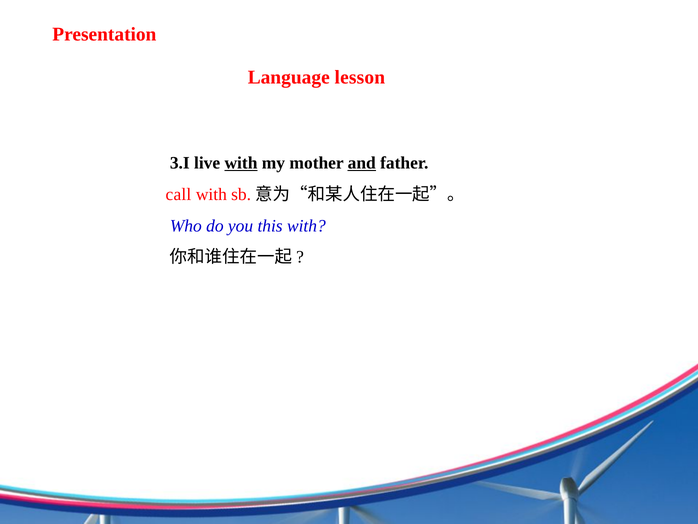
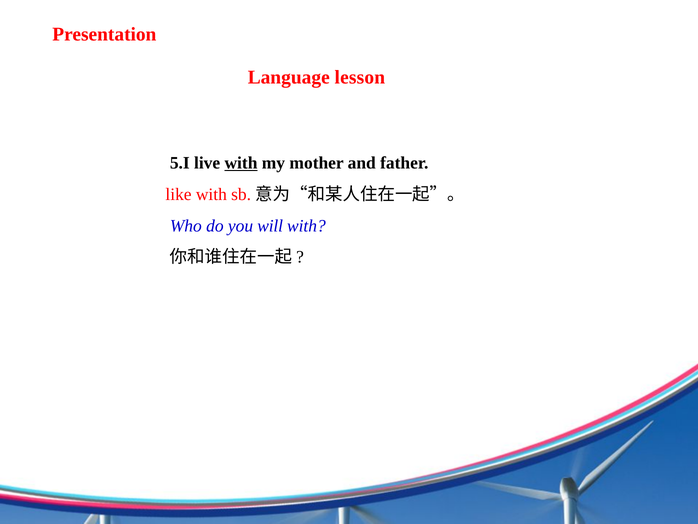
3.I: 3.I -> 5.I (180, 163)
and underline: present -> none (362, 163)
call: call -> like (179, 194)
this: this -> will (270, 226)
